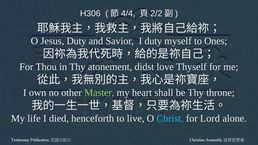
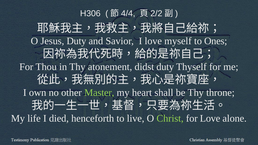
I duty: duty -> love (153, 41)
didst love: love -> duty (165, 67)
Christ colour: light blue -> light green (170, 119)
for Lord: Lord -> Love (210, 119)
